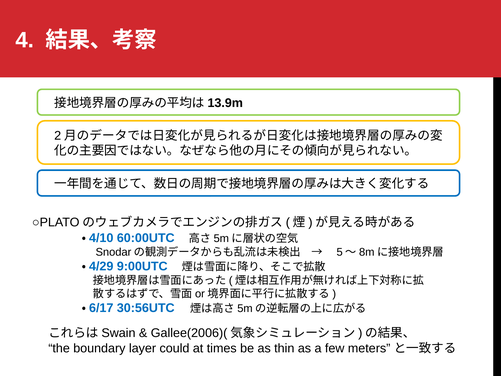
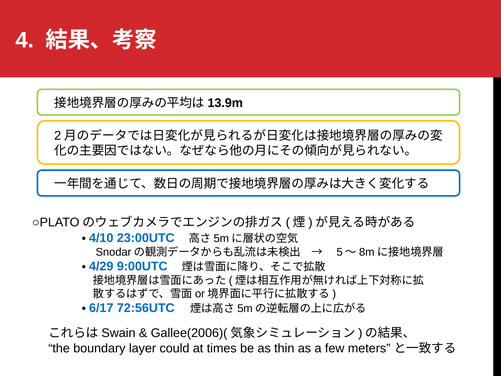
60:00UTC: 60:00UTC -> 23:00UTC (146, 238)
30:56UTC: 30:56UTC -> 72:56UTC (146, 308)
